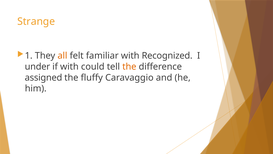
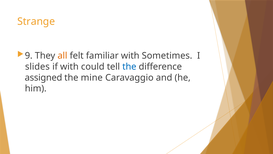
1: 1 -> 9 (29, 56)
Recognized: Recognized -> Sometimes (167, 56)
under: under -> slides (37, 66)
the colour: orange -> blue (129, 66)
fluffy: fluffy -> mine (92, 77)
